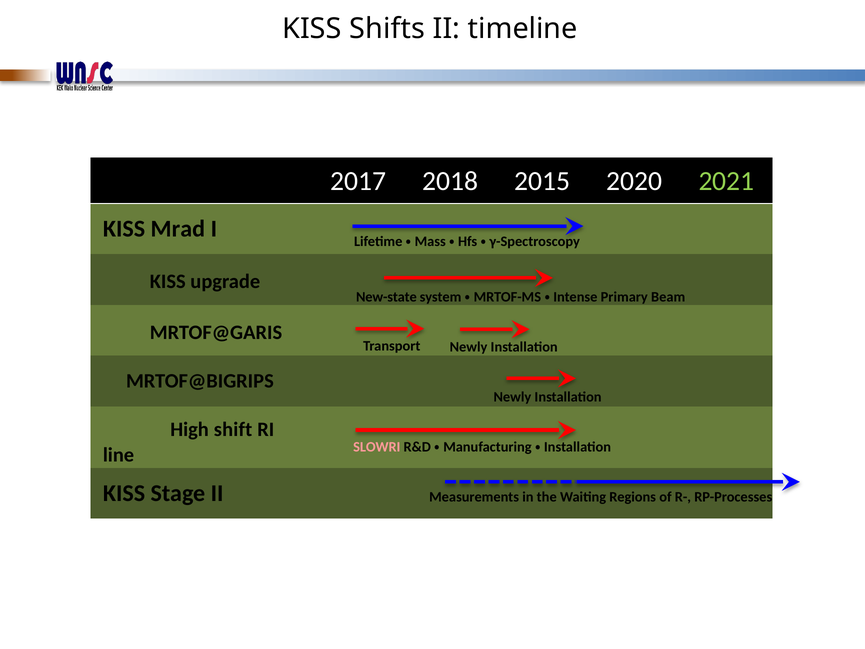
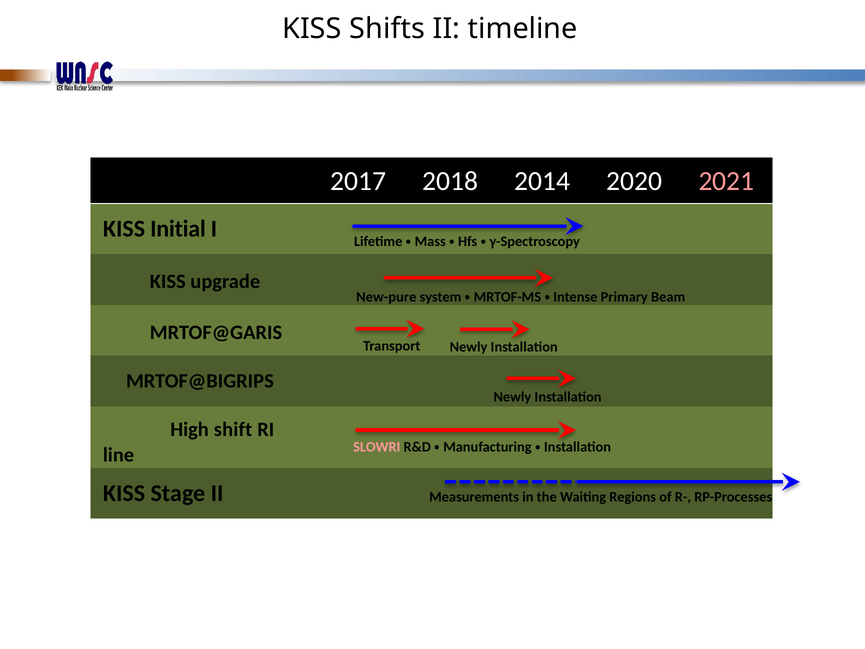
2015: 2015 -> 2014 (542, 181)
2021 colour: light green -> pink (726, 181)
Mrad: Mrad -> Initial (178, 229)
New-state: New-state -> New-pure (386, 297)
